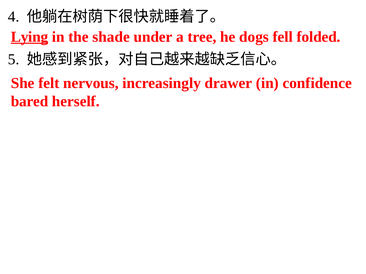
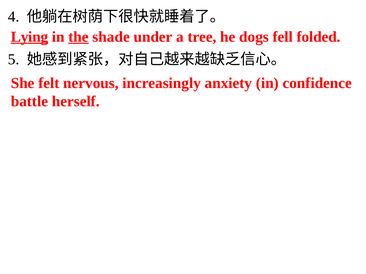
the underline: none -> present (79, 37)
drawer: drawer -> anxiety (228, 83)
bared: bared -> battle (29, 102)
